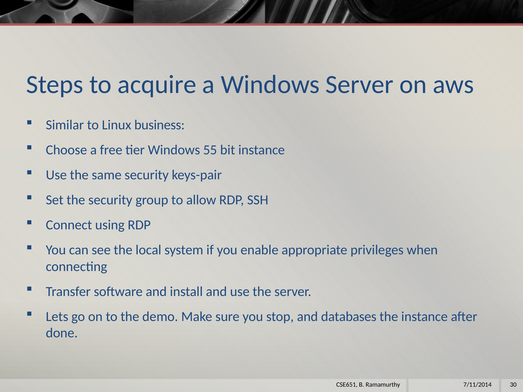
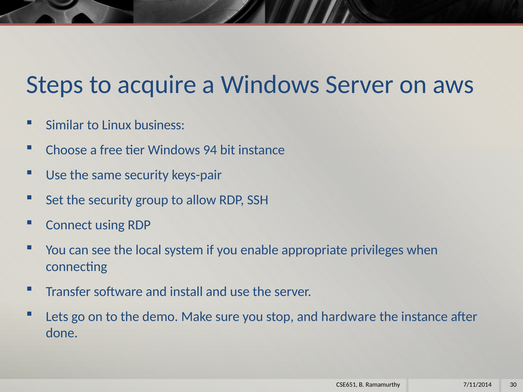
55: 55 -> 94 (210, 150)
databases: databases -> hardware (349, 317)
